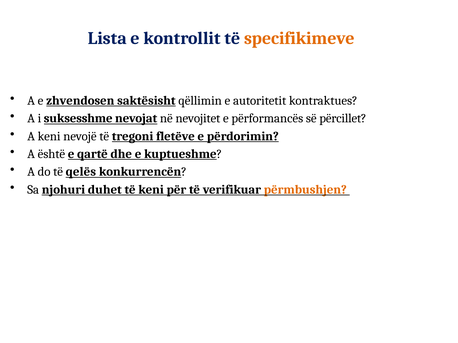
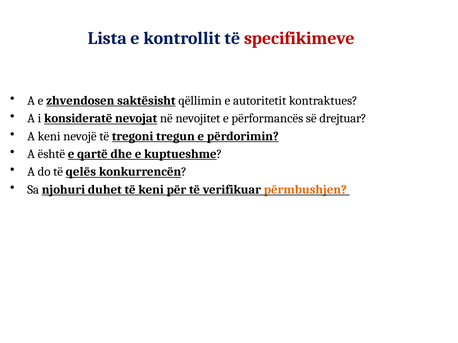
specifikimeve colour: orange -> red (299, 38)
suksesshme: suksesshme -> konsideratë (78, 119)
përcillet: përcillet -> drejtuar (343, 119)
fletëve: fletëve -> tregun (175, 136)
